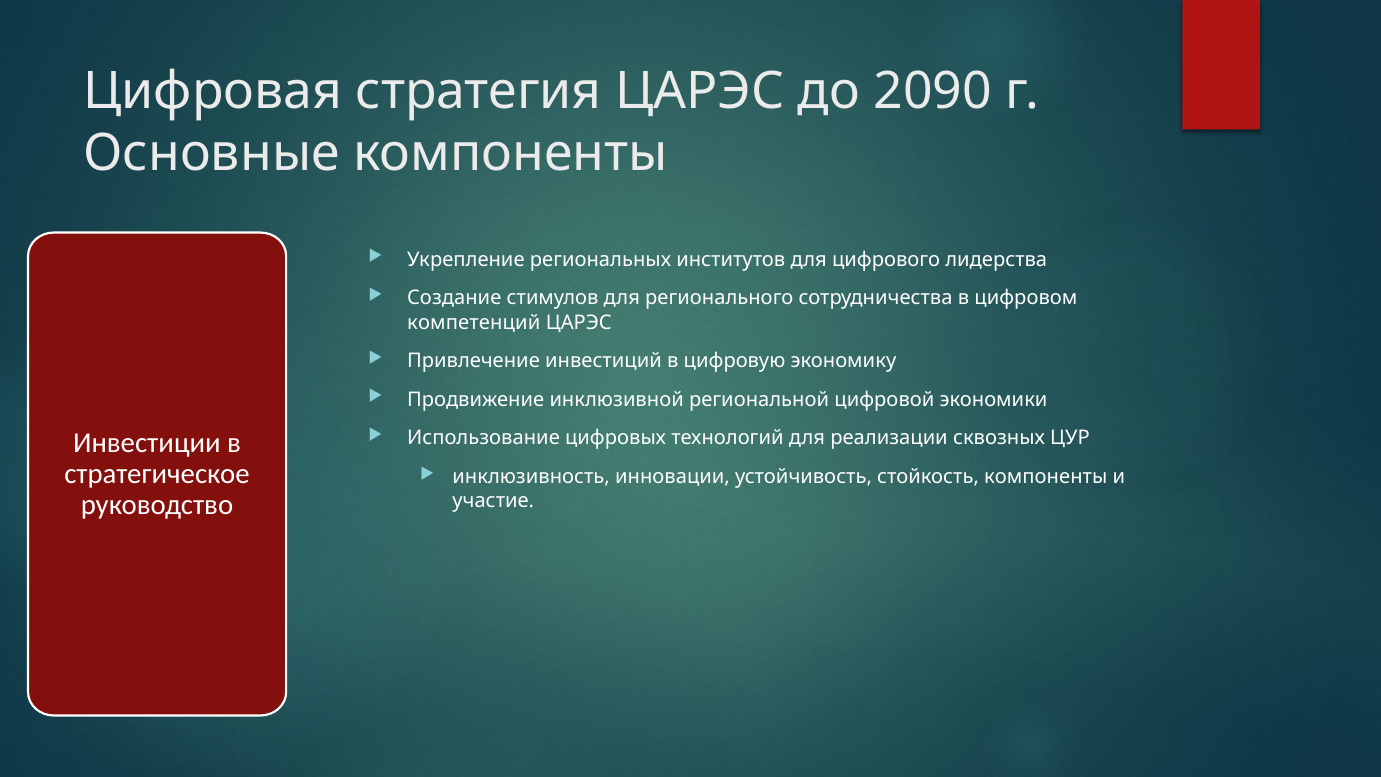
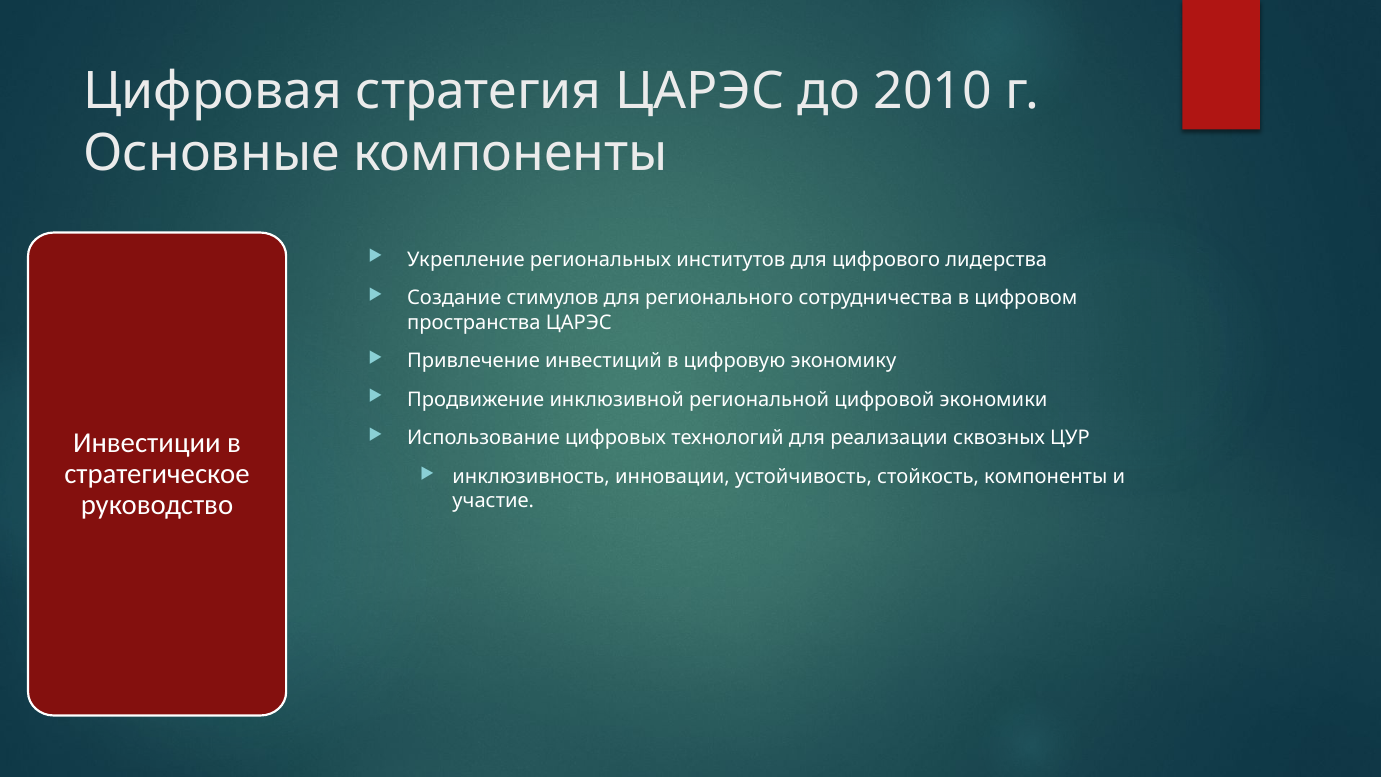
2090: 2090 -> 2010 (933, 91)
компетенций: компетенций -> пространства (474, 322)
